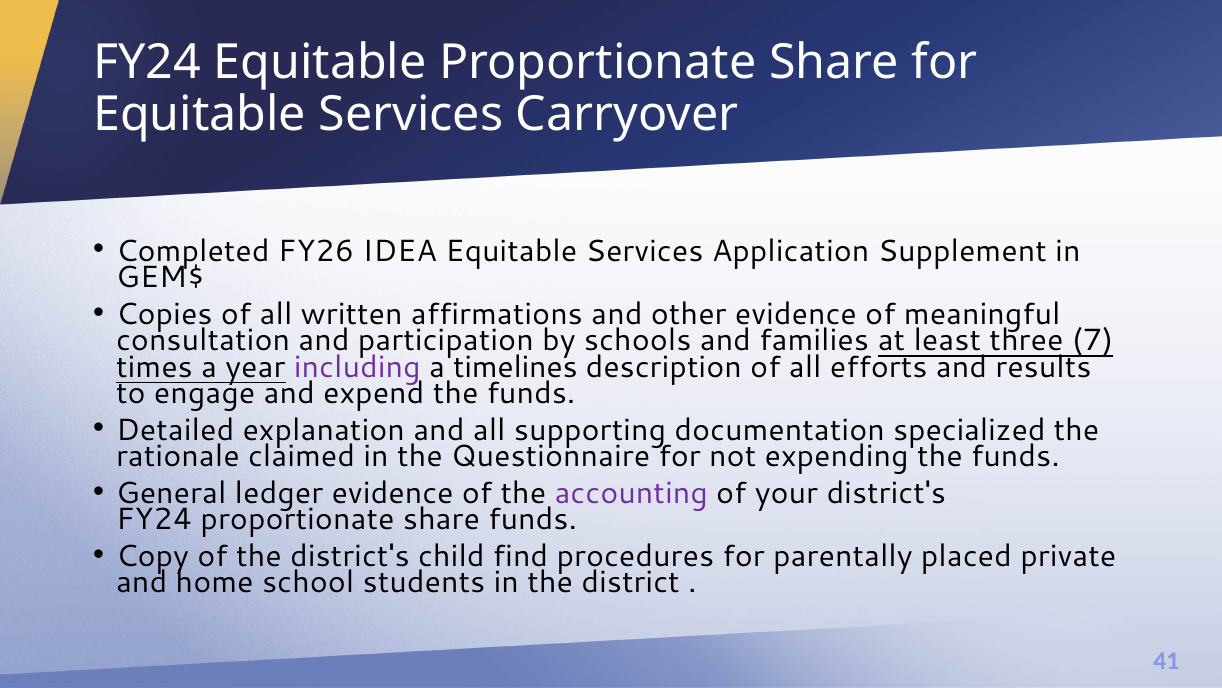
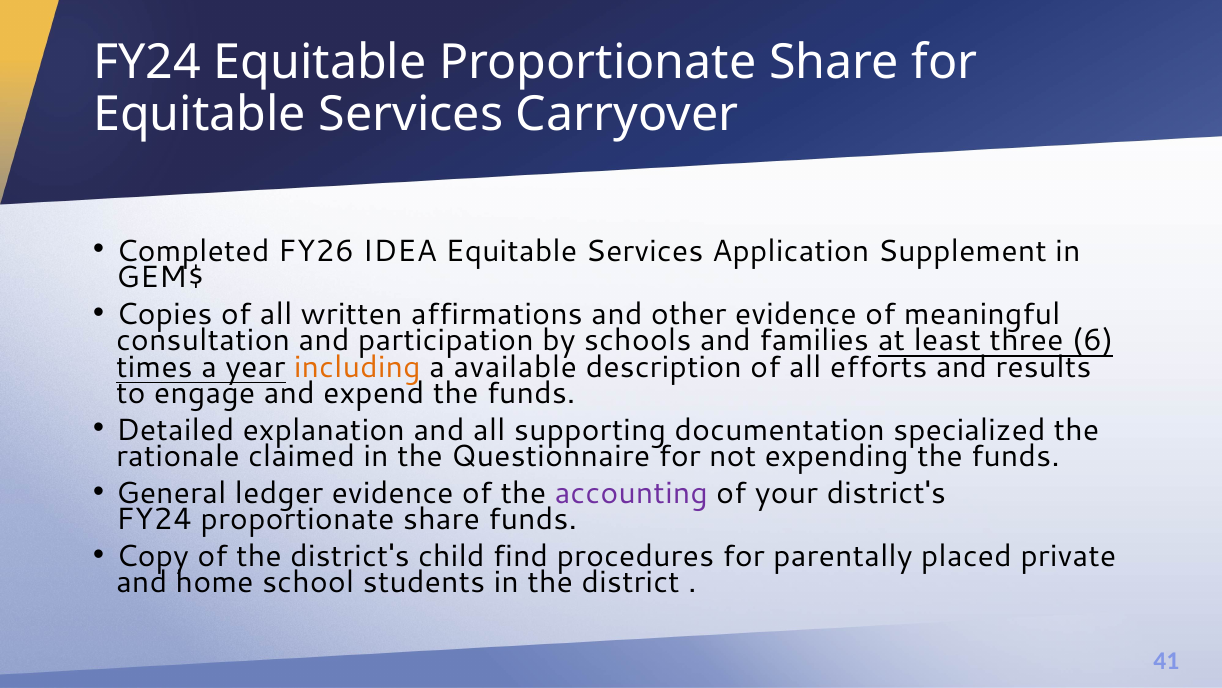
7: 7 -> 6 (1093, 340)
including colour: purple -> orange (357, 367)
timelines: timelines -> available (515, 367)
